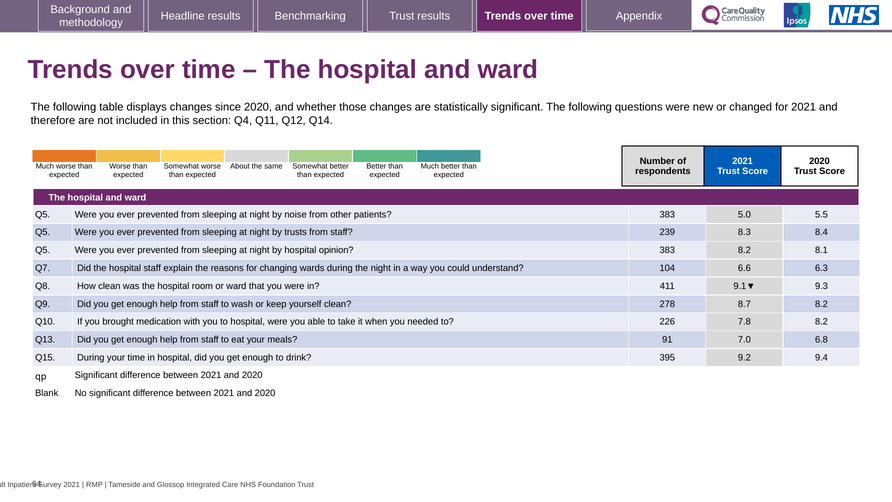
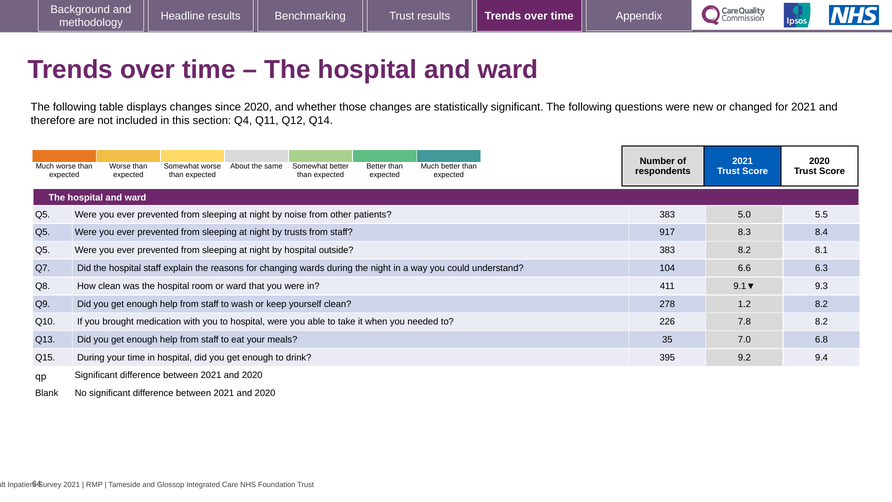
239: 239 -> 917 (667, 232)
opinion: opinion -> outside (336, 250)
8.7: 8.7 -> 1.2 (744, 304)
91: 91 -> 35 (667, 340)
